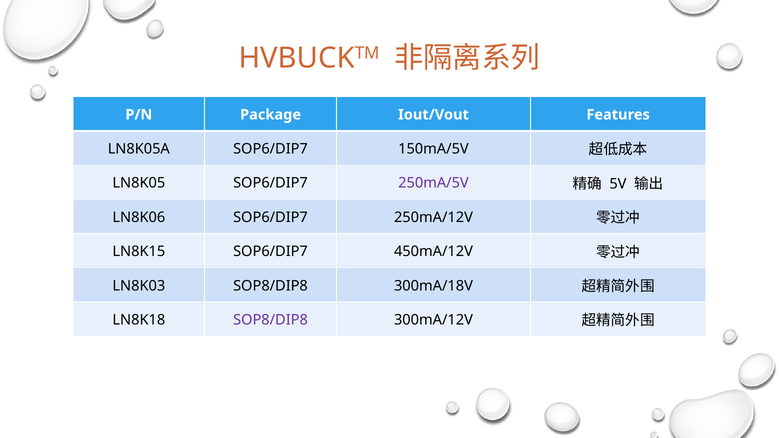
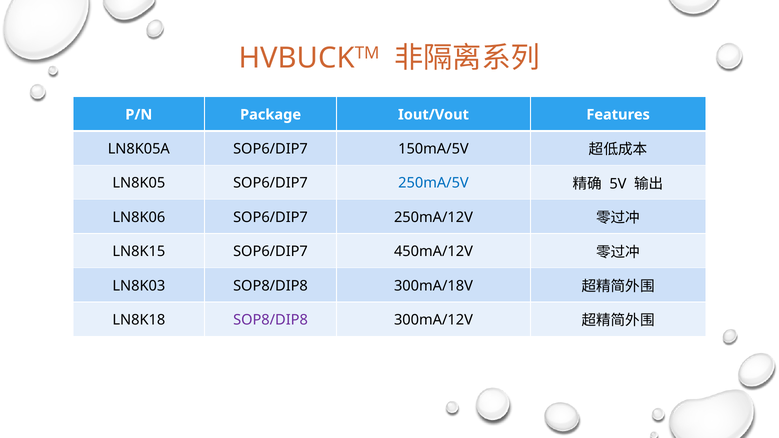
250mA/5V colour: purple -> blue (433, 183)
